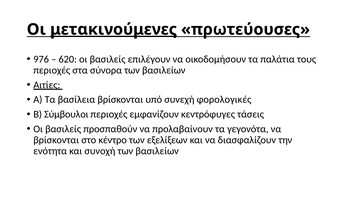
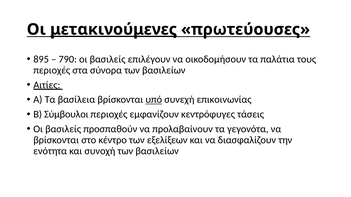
976: 976 -> 895 (41, 59)
620: 620 -> 790 (68, 59)
υπό underline: none -> present (154, 100)
φορολογικές: φορολογικές -> επικοινωνίας (224, 100)
